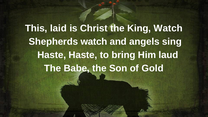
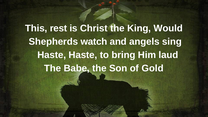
laid: laid -> rest (58, 28)
King Watch: Watch -> Would (168, 28)
